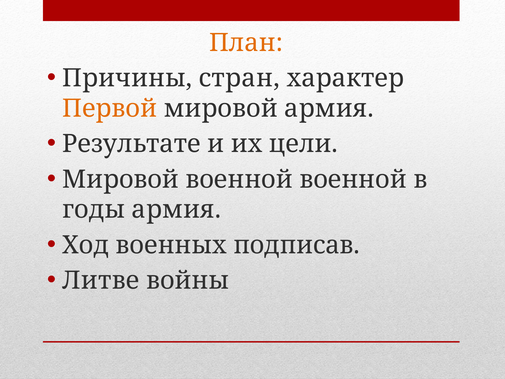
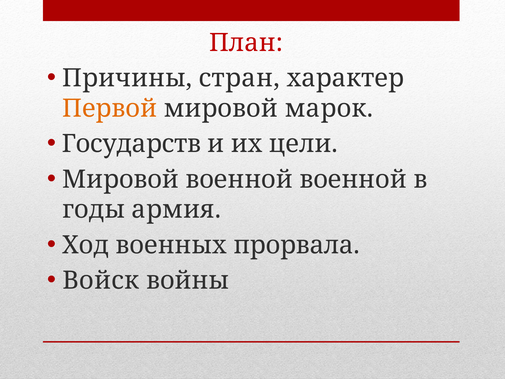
План colour: orange -> red (246, 43)
мировой армия: армия -> марок (329, 109)
Результате: Результате -> Государств (132, 144)
подписав: подписав -> прорвала (297, 245)
Литве: Литве -> Войск (101, 280)
